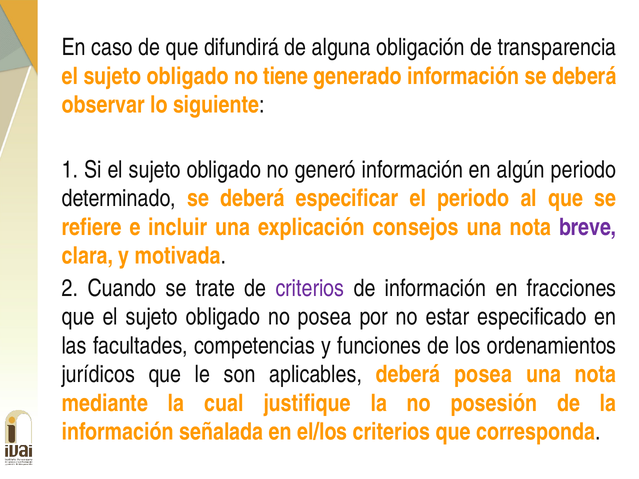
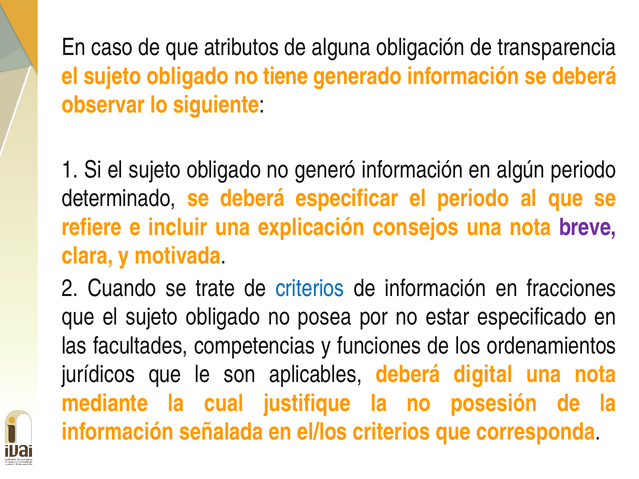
difundirá: difundirá -> atributos (241, 47)
criterios colour: purple -> blue (310, 288)
deberá posea: posea -> digital (483, 375)
